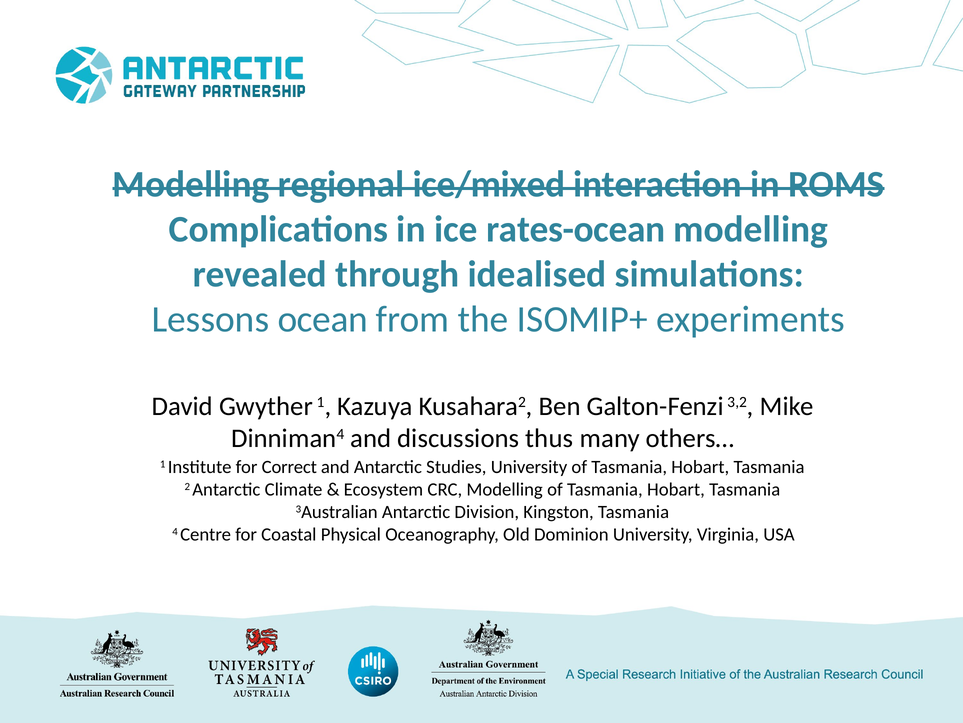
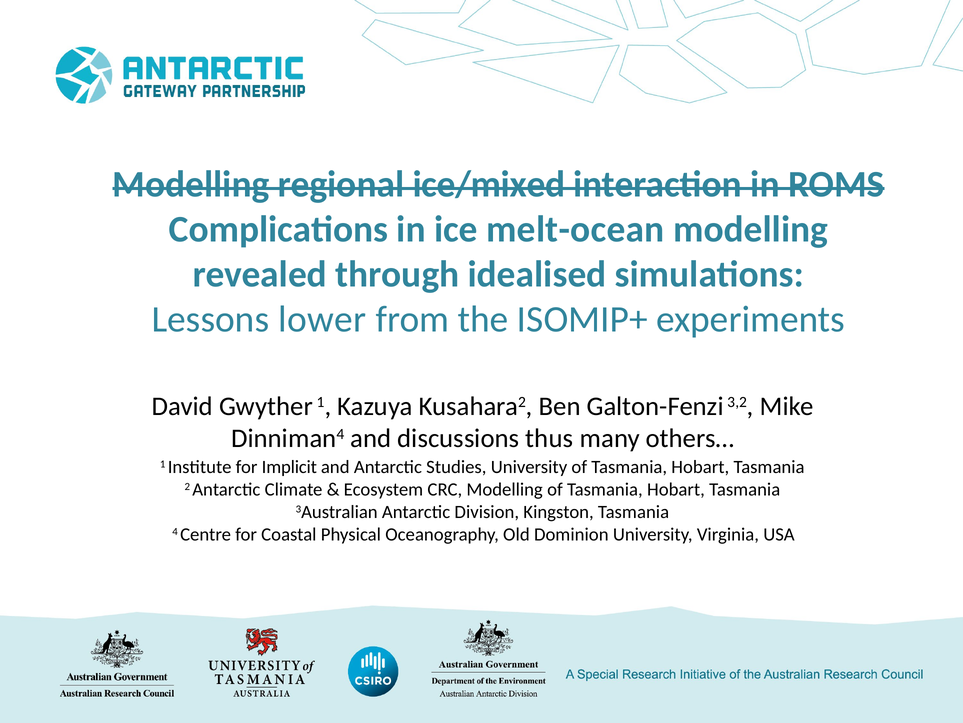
rates-ocean: rates-ocean -> melt-ocean (575, 229)
ocean: ocean -> lower (322, 319)
Correct: Correct -> Implicit (289, 467)
